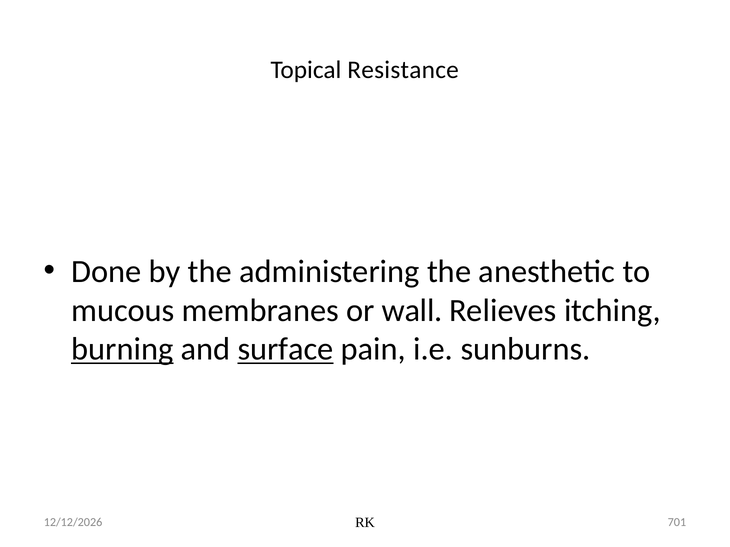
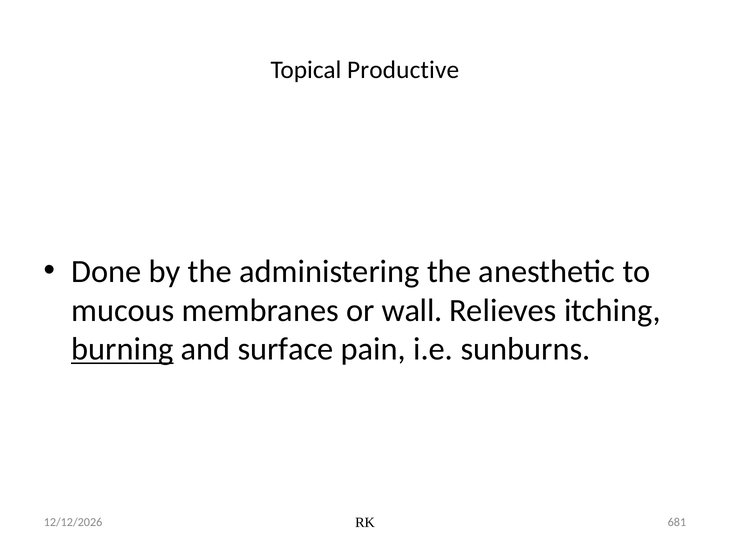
Resistance: Resistance -> Productive (403, 70)
surface underline: present -> none (286, 350)
701: 701 -> 681 (677, 523)
